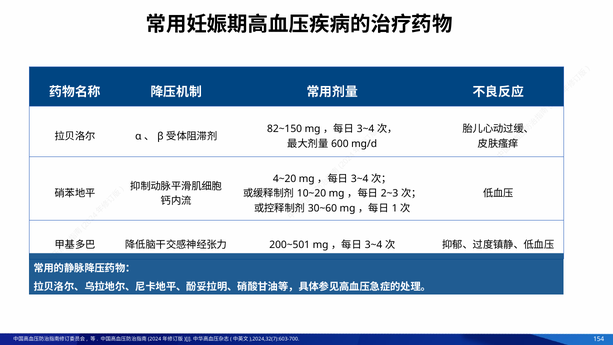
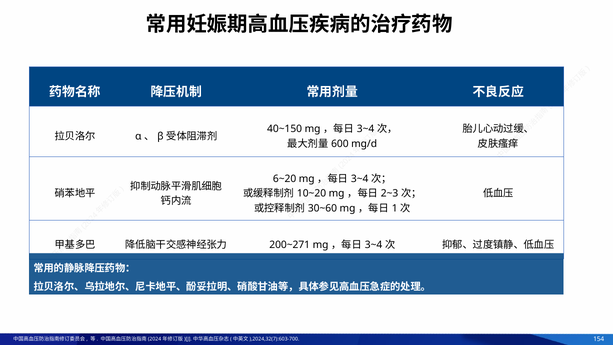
82~150: 82~150 -> 40~150 (285, 129)
4~20: 4~20 -> 6~20 (285, 179)
200~501: 200~501 -> 200~271 (290, 245)
